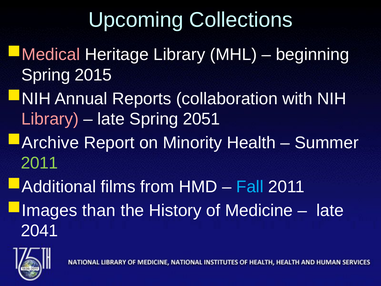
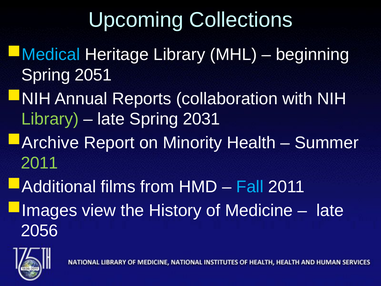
Medical colour: pink -> light blue (51, 55)
2015: 2015 -> 2051 (93, 75)
Library colour: pink -> light green (50, 119)
2051: 2051 -> 2031 (201, 119)
than: than -> view (99, 210)
2041: 2041 -> 2056 (40, 231)
